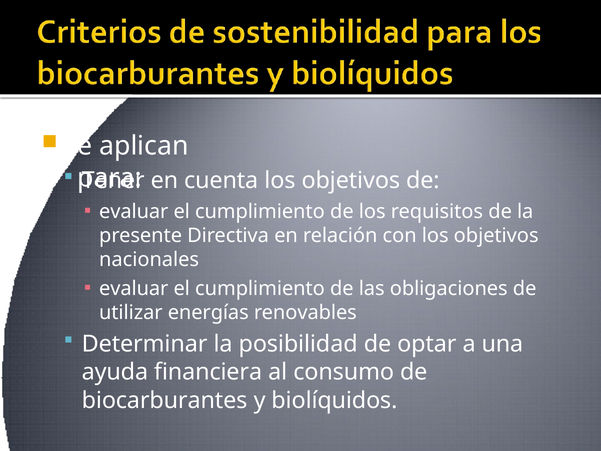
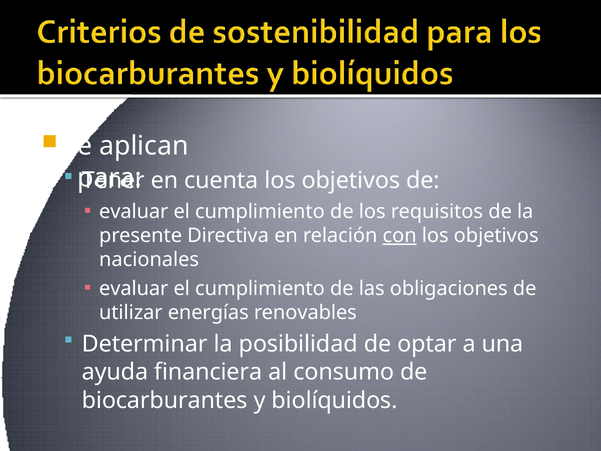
con underline: none -> present (400, 235)
